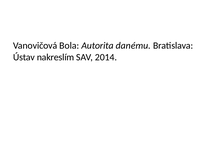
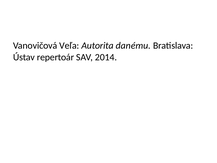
Bola: Bola -> Veľa (69, 46)
nakreslím: nakreslím -> repertoár (56, 57)
